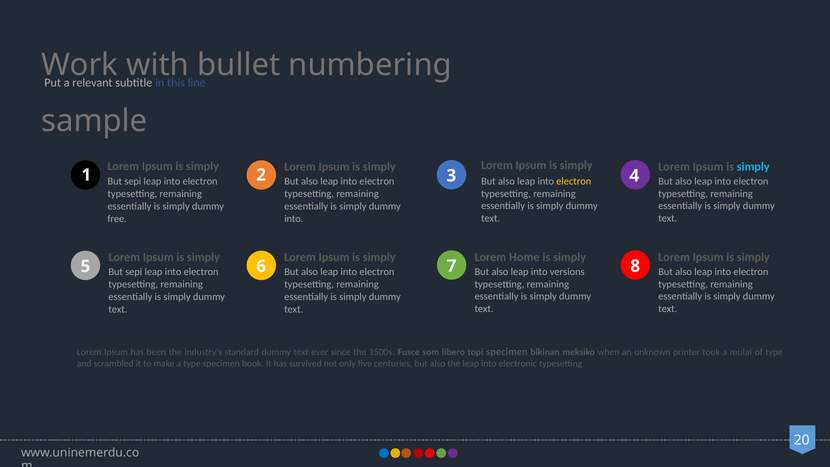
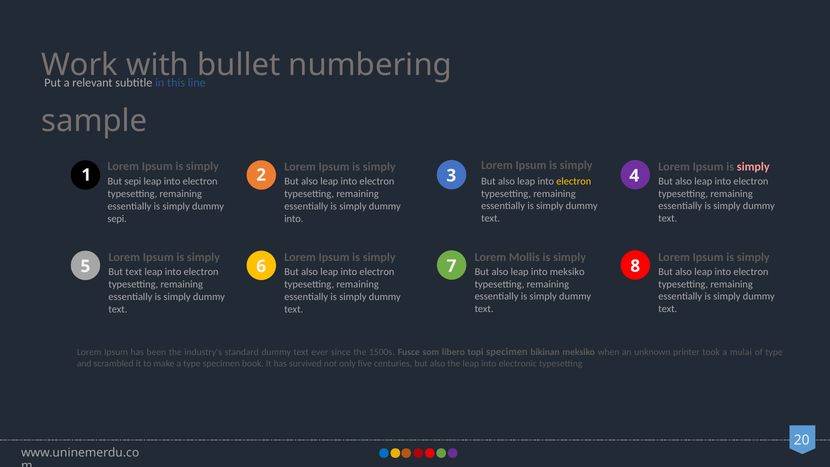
simply colour: light blue -> pink (753, 167)
free: free -> sepi (117, 219)
Home: Home -> Mollis (524, 257)
into versions: versions -> meksiko (567, 272)
sepi: sepi -> text (134, 272)
